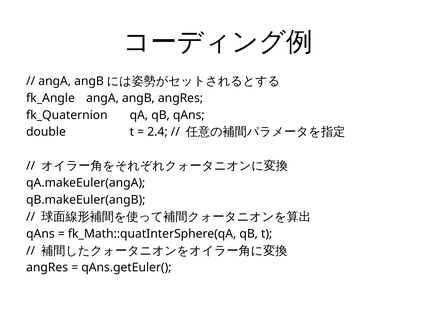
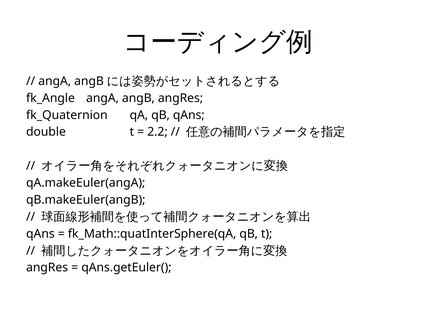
2.4: 2.4 -> 2.2 (157, 132)
